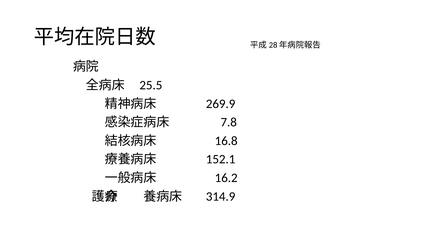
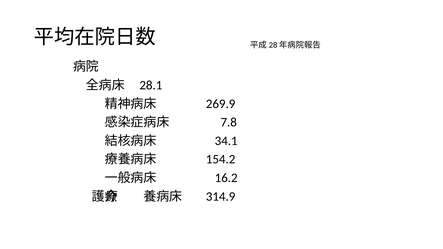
25.5: 25.5 -> 28.1 (151, 85)
16.8: 16.8 -> 34.1 (226, 141)
152.1: 152.1 -> 154.2 (221, 160)
